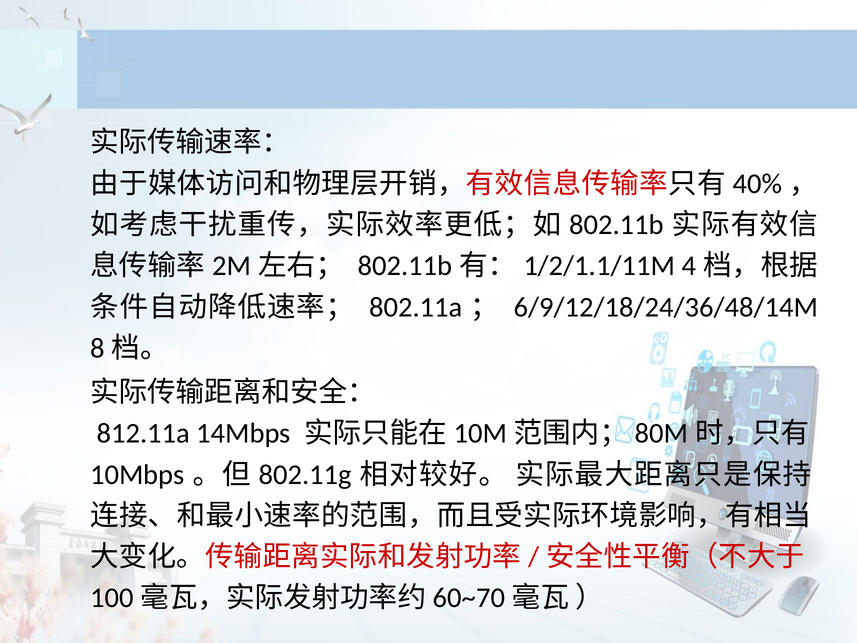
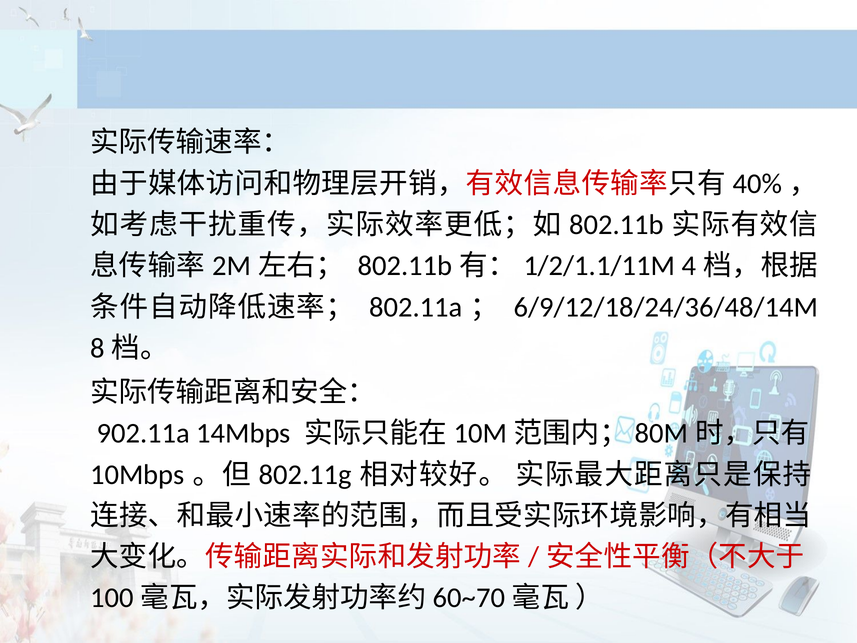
812.11a: 812.11a -> 902.11a (143, 433)
